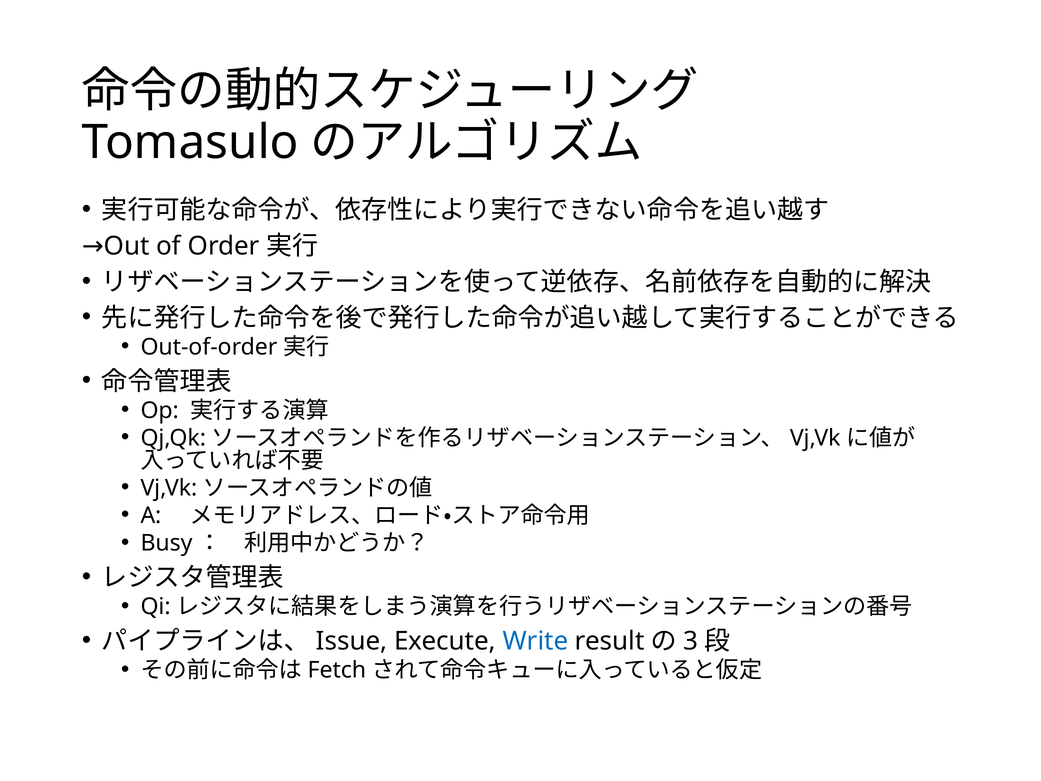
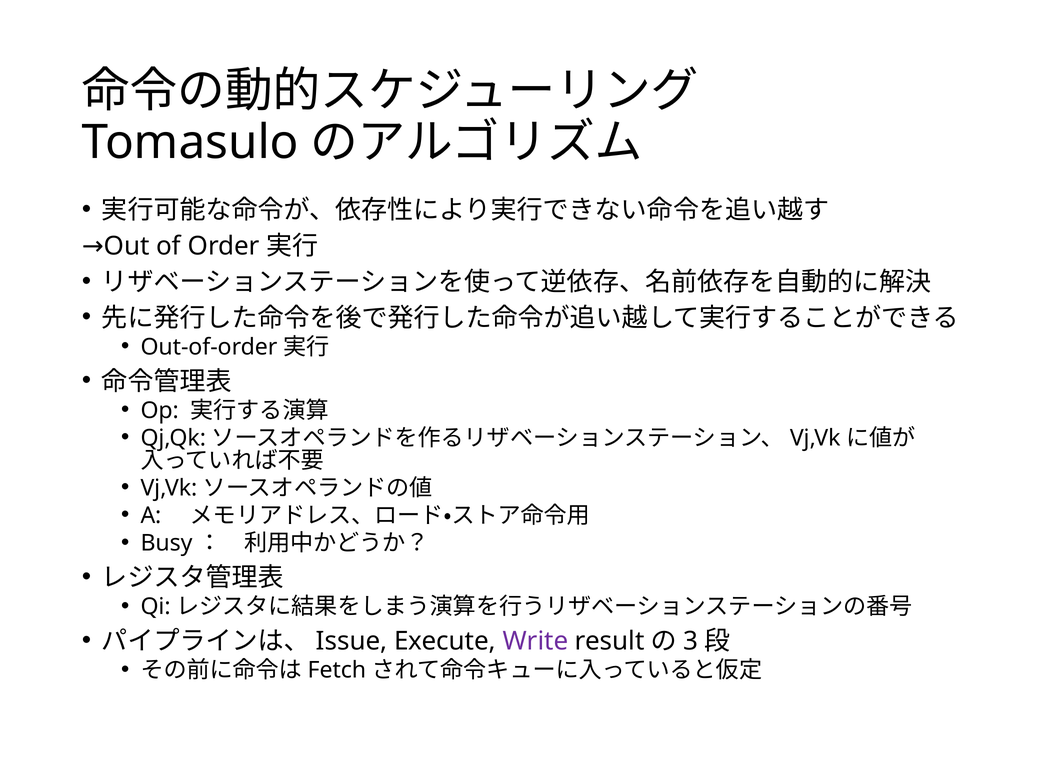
Write colour: blue -> purple (535, 641)
